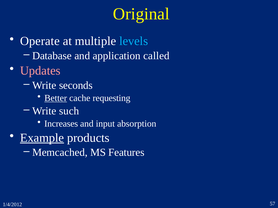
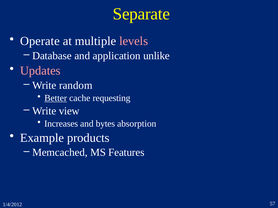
Original: Original -> Separate (141, 14)
levels colour: light blue -> pink (134, 41)
called: called -> unlike (156, 56)
seconds: seconds -> random (76, 86)
such: such -> view (69, 111)
input: input -> bytes (105, 124)
Example underline: present -> none (42, 138)
